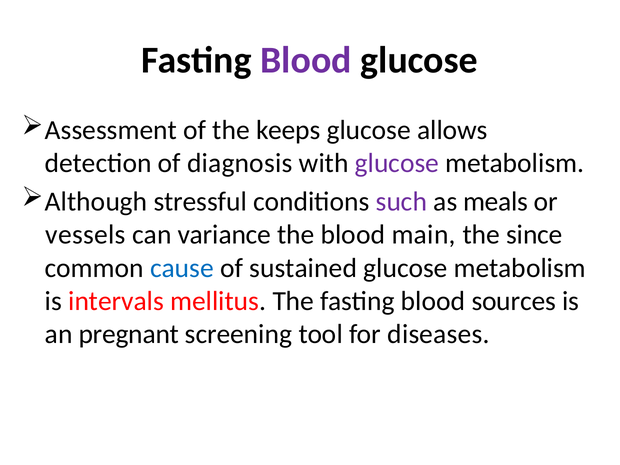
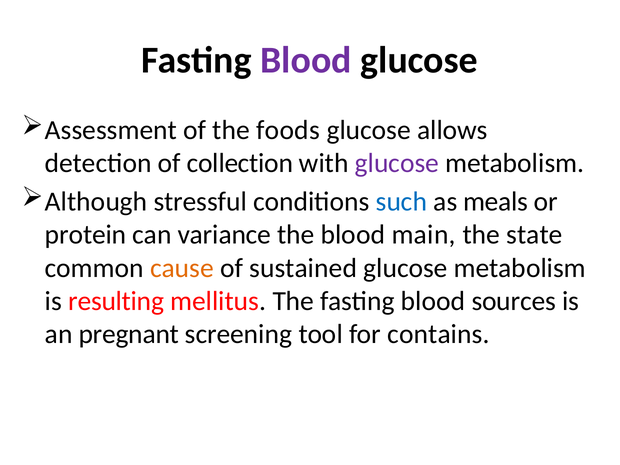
keeps: keeps -> foods (288, 130)
diagnosis: diagnosis -> collection (240, 163)
such colour: purple -> blue (401, 202)
vessels: vessels -> protein (86, 235)
since: since -> state (534, 235)
cause colour: blue -> orange (182, 268)
intervals: intervals -> resulting (116, 301)
diseases: diseases -> contains (439, 334)
